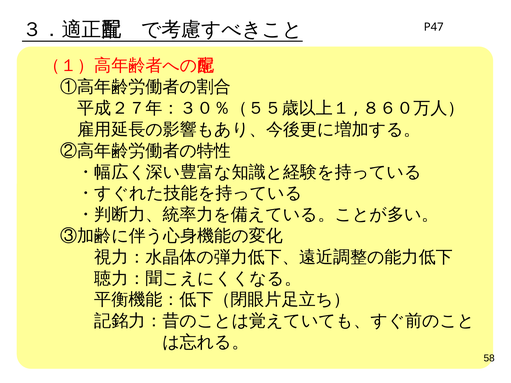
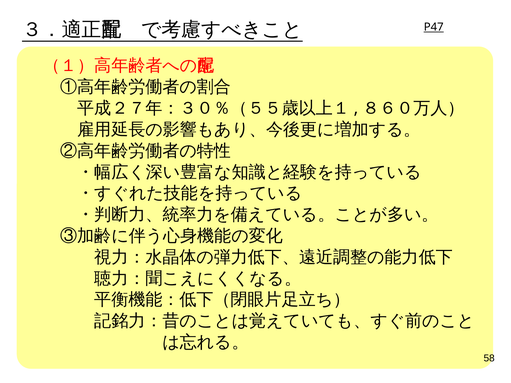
P47 underline: none -> present (434, 27)
